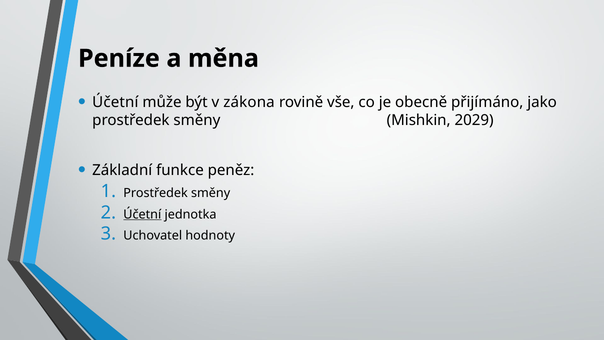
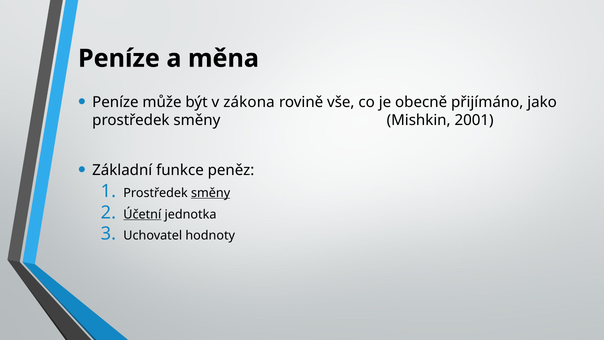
Účetní: Účetní -> Peníze (115, 102)
2029: 2029 -> 2001 (474, 120)
směny underline: none -> present (211, 193)
